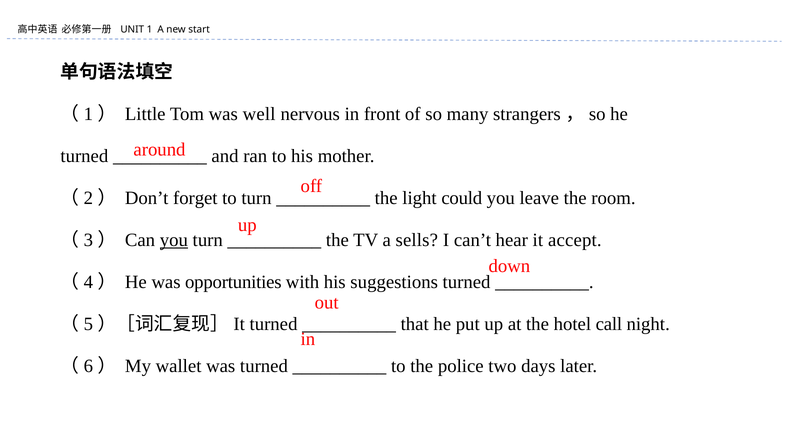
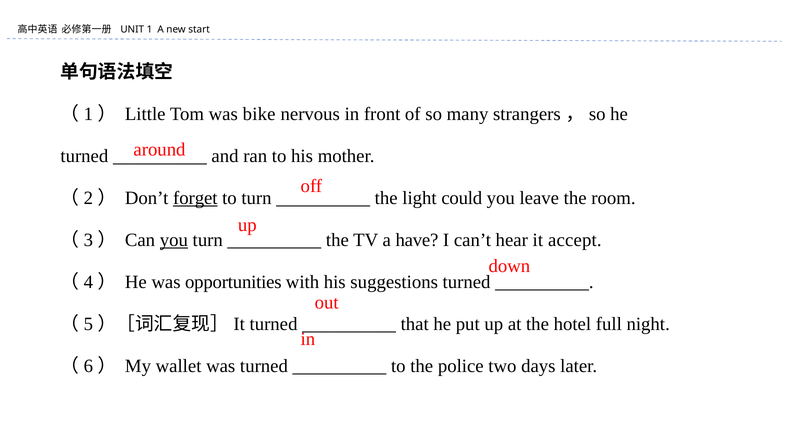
well: well -> bike (259, 114)
forget underline: none -> present (195, 198)
sells: sells -> have (417, 240)
call: call -> full (609, 324)
